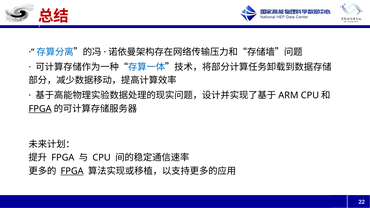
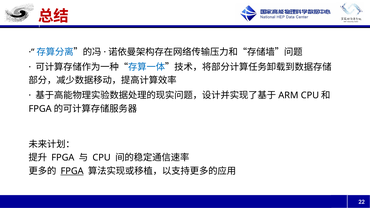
FPGA underline: present -> none (40, 109)
